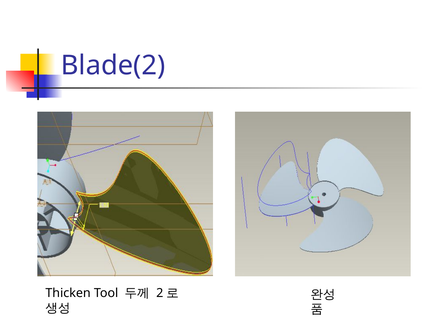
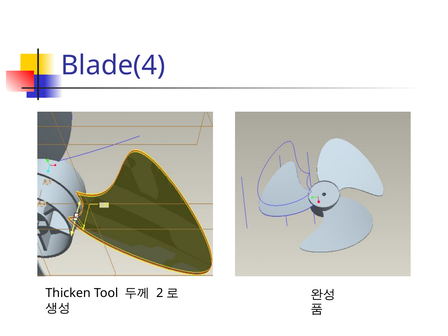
Blade(2: Blade(2 -> Blade(4 (113, 65)
